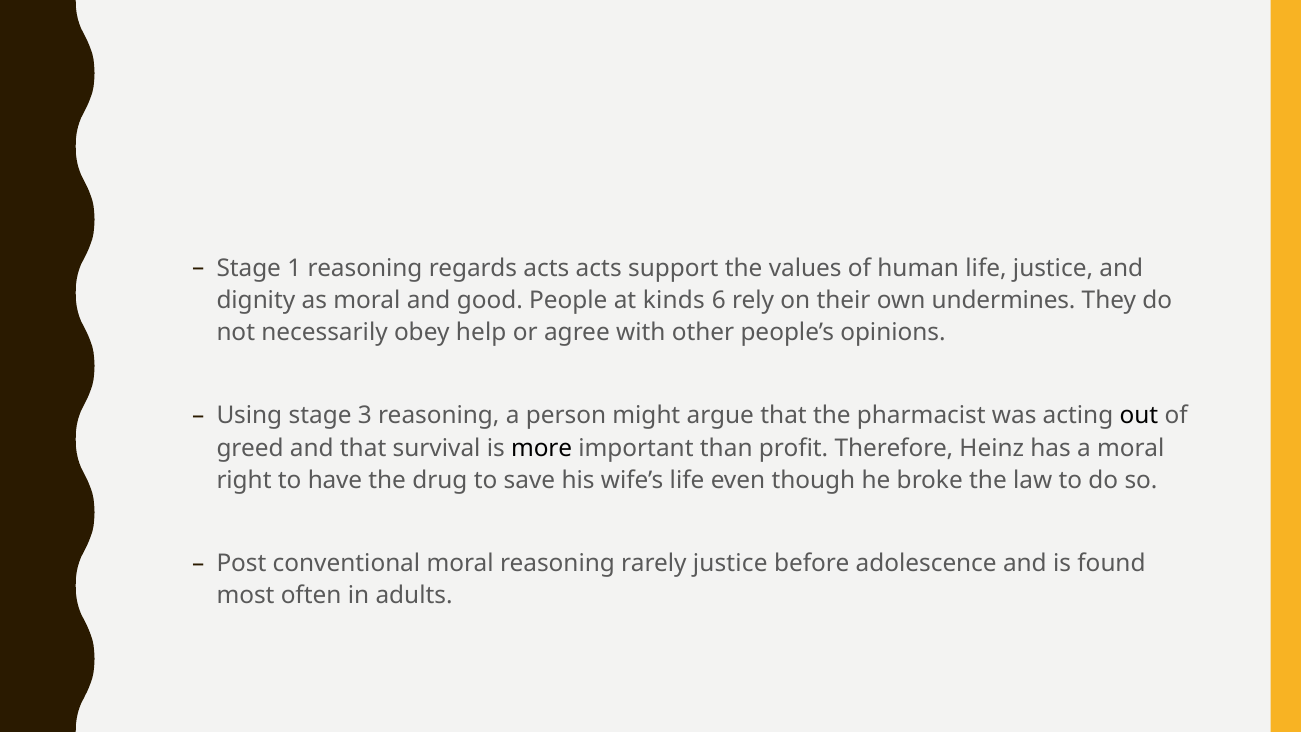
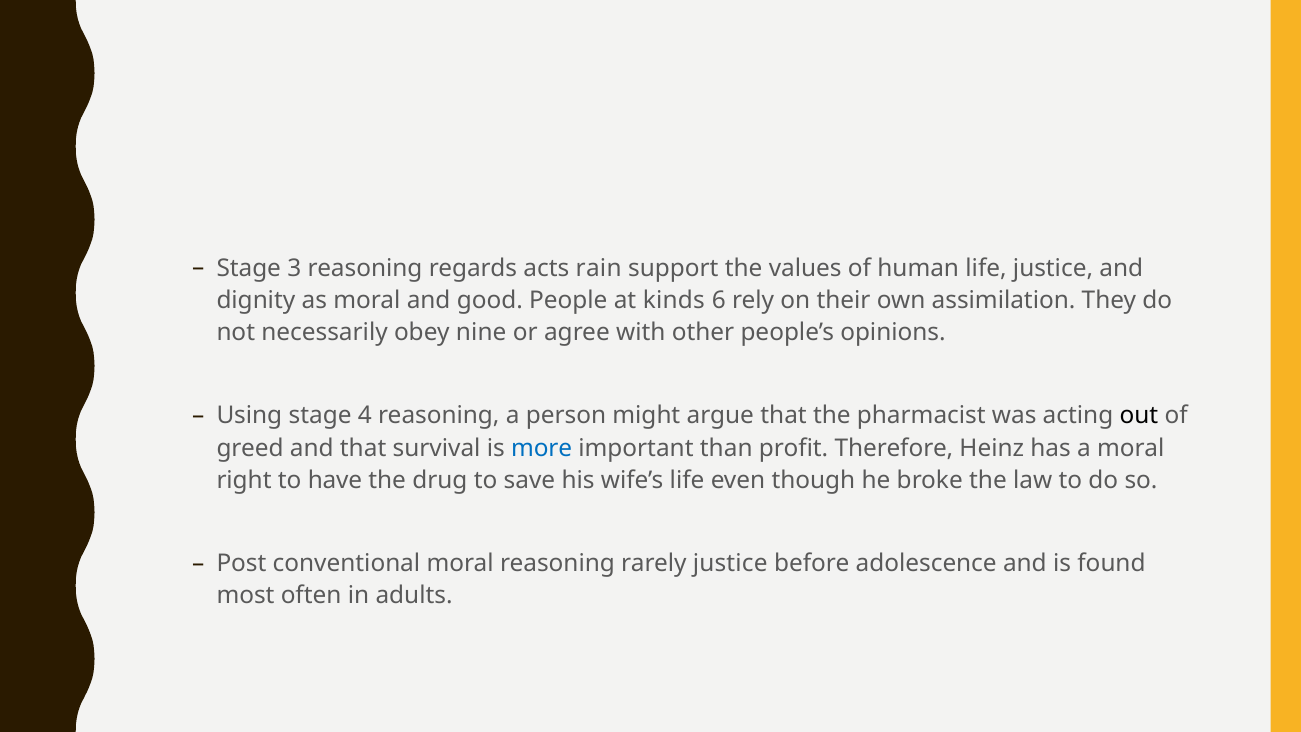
1: 1 -> 3 (294, 268)
acts acts: acts -> rain (599, 268)
undermines: undermines -> assimilation (1004, 300)
help: help -> nine (481, 332)
3: 3 -> 4 (365, 416)
more colour: black -> blue (542, 448)
